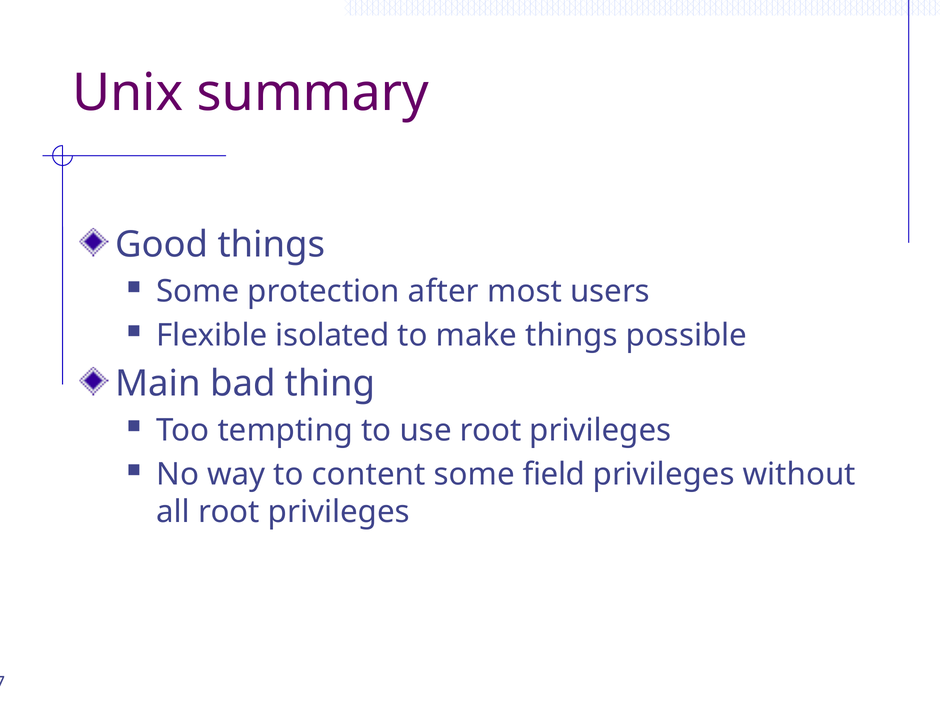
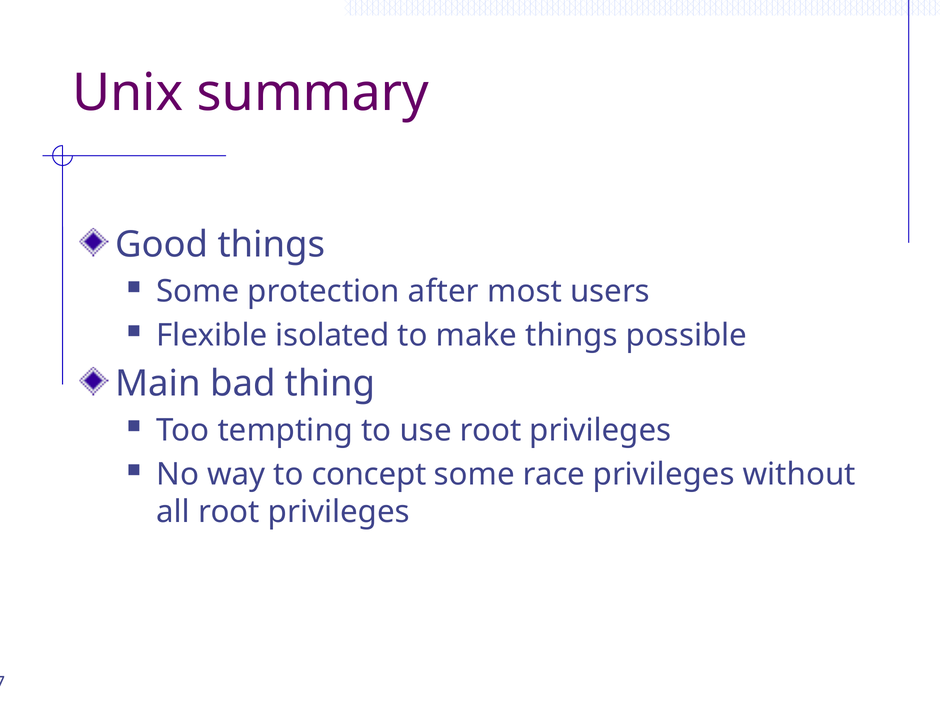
content: content -> concept (369, 474)
field: field -> race (554, 474)
